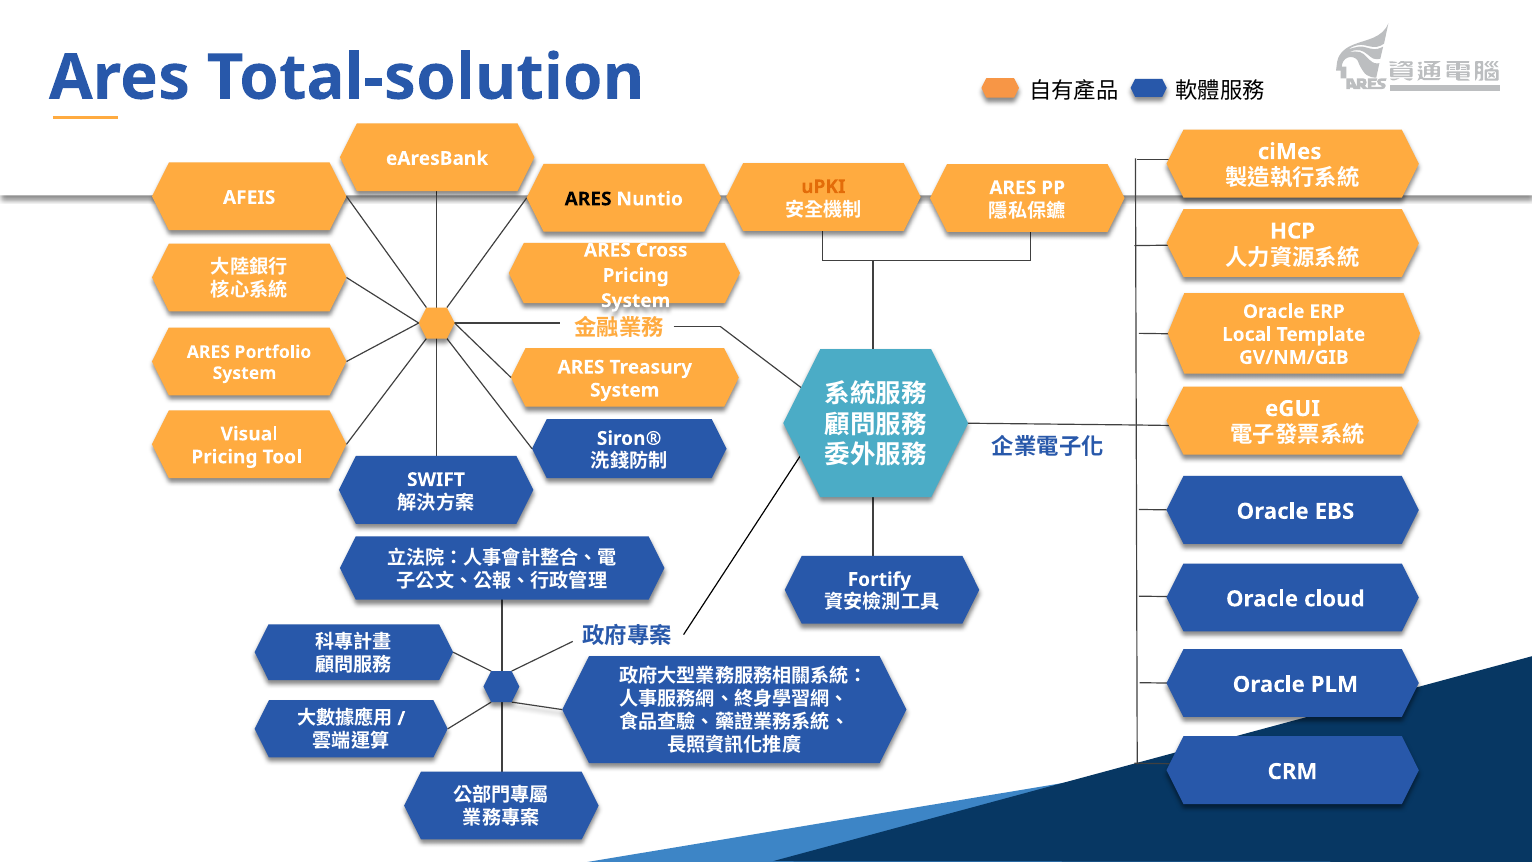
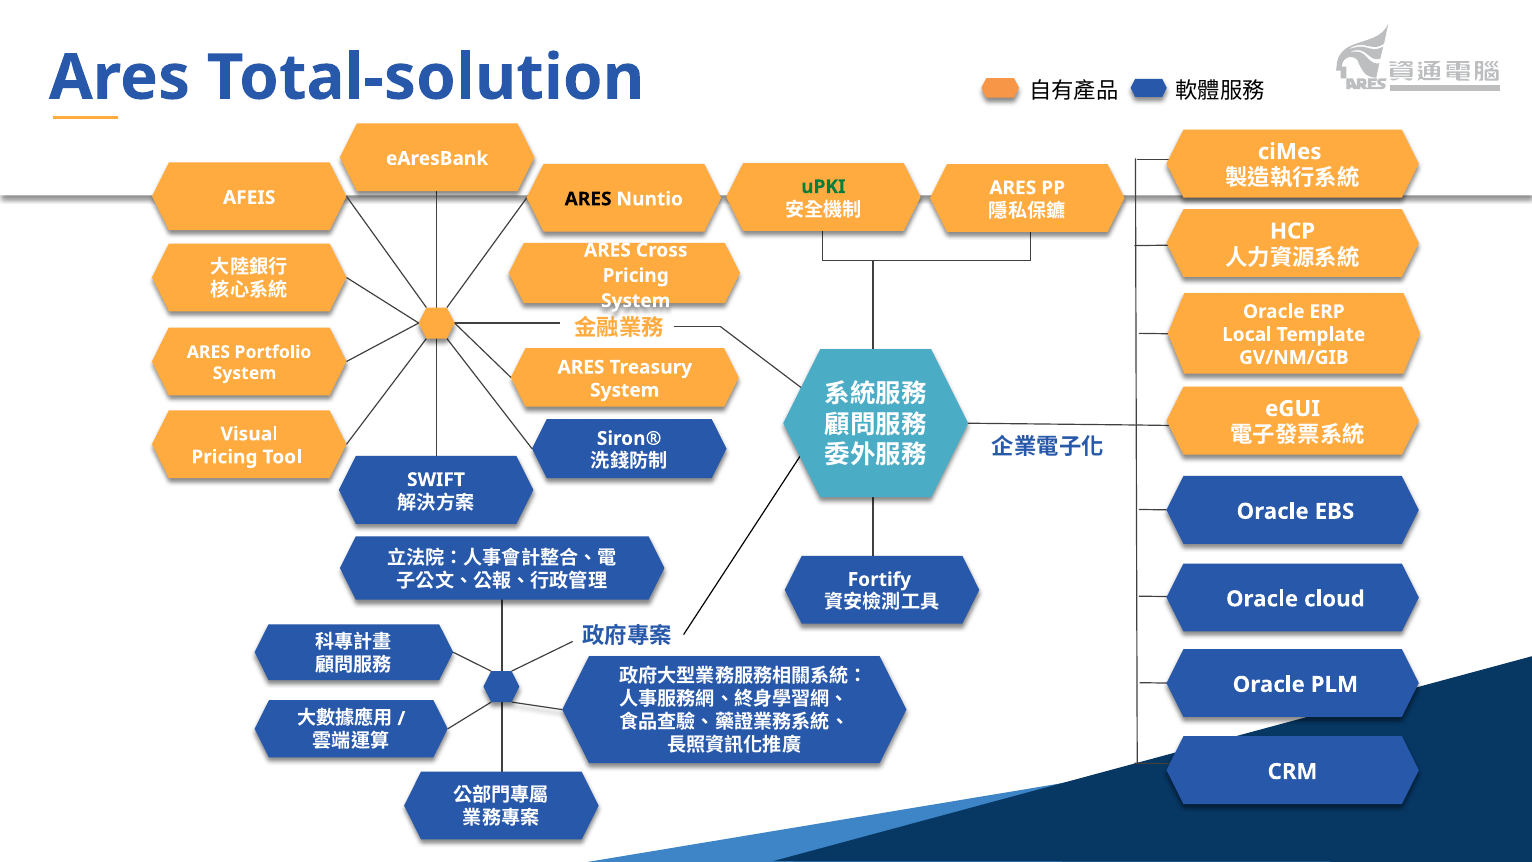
uPKI colour: orange -> green (823, 187)
